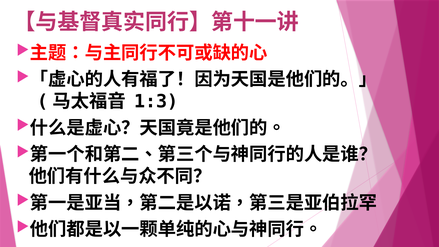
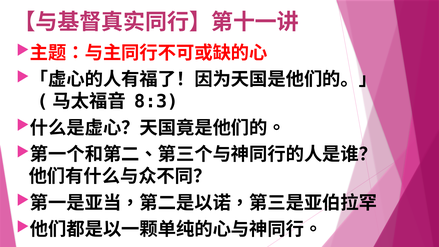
1:3: 1:3 -> 8:3 (156, 102)
